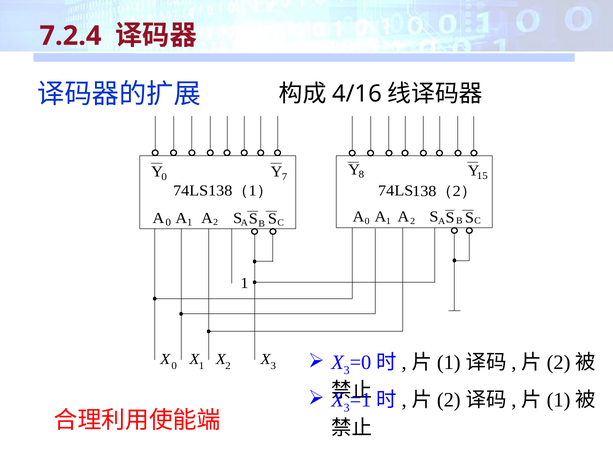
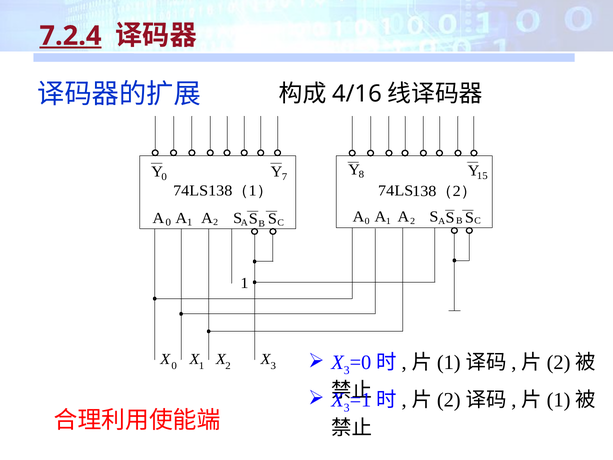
7.2.4 underline: none -> present (70, 36)
